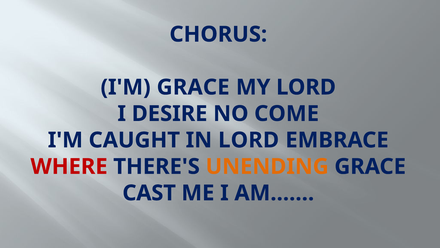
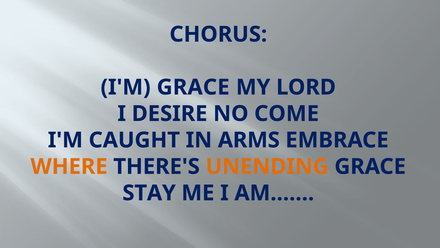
IN LORD: LORD -> ARMS (249, 140)
WHERE colour: red -> orange (69, 166)
CAST: CAST -> STAY (149, 193)
